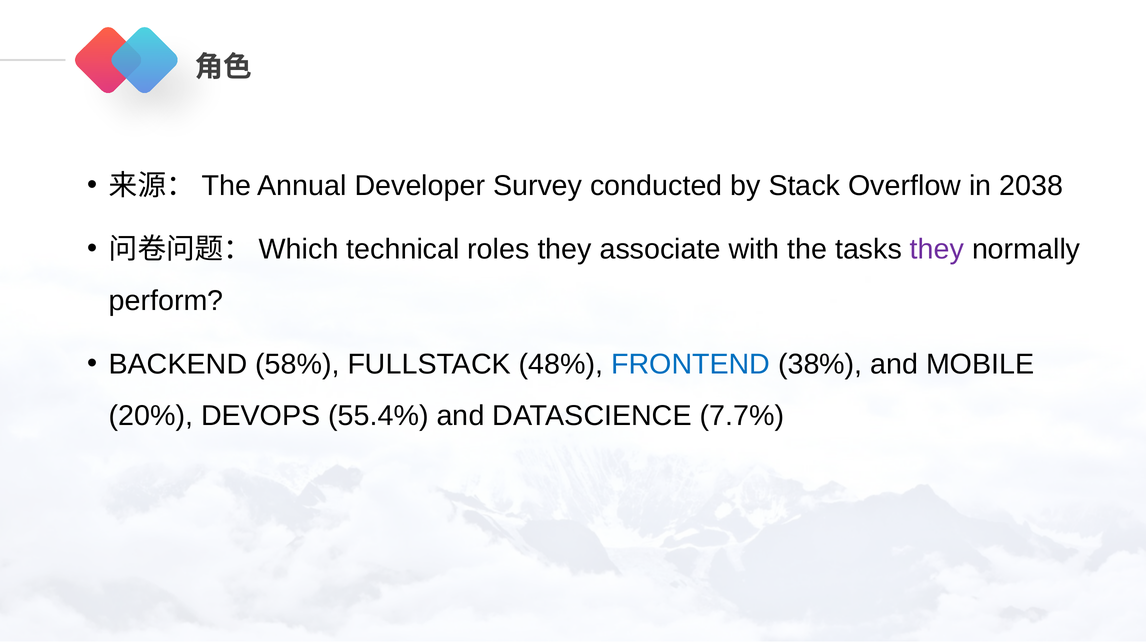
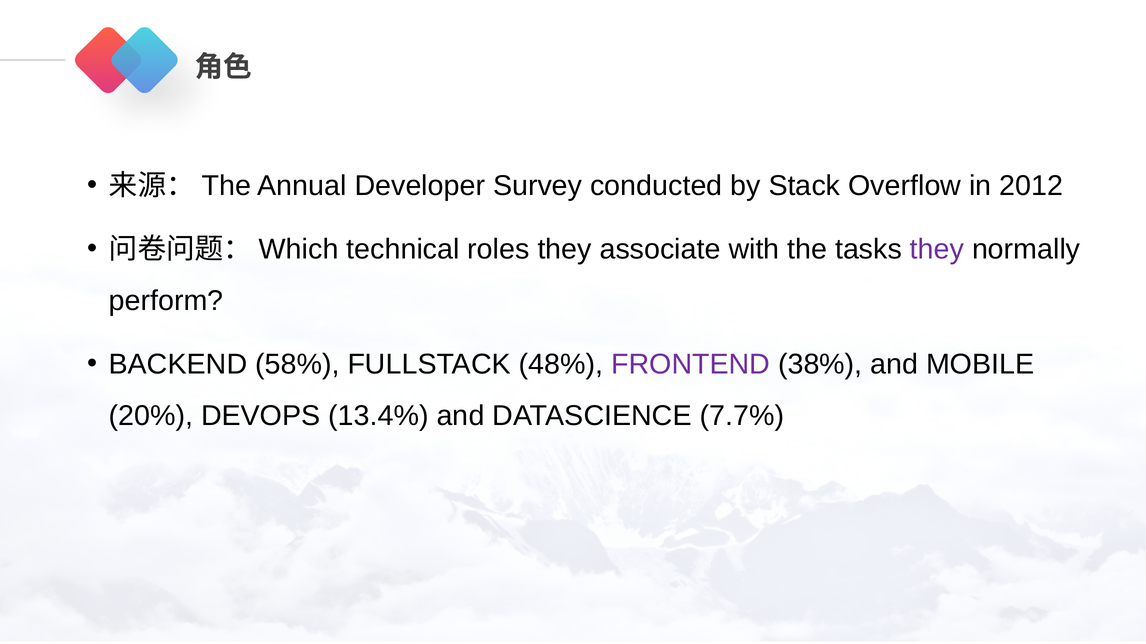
2038: 2038 -> 2012 (1031, 186)
FRONTEND colour: blue -> purple (691, 365)
55.4%: 55.4% -> 13.4% (379, 416)
